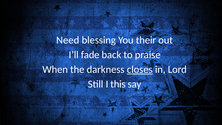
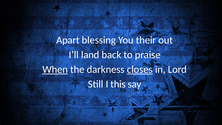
Need: Need -> Apart (68, 40)
fade: fade -> land (90, 55)
When underline: none -> present (55, 69)
